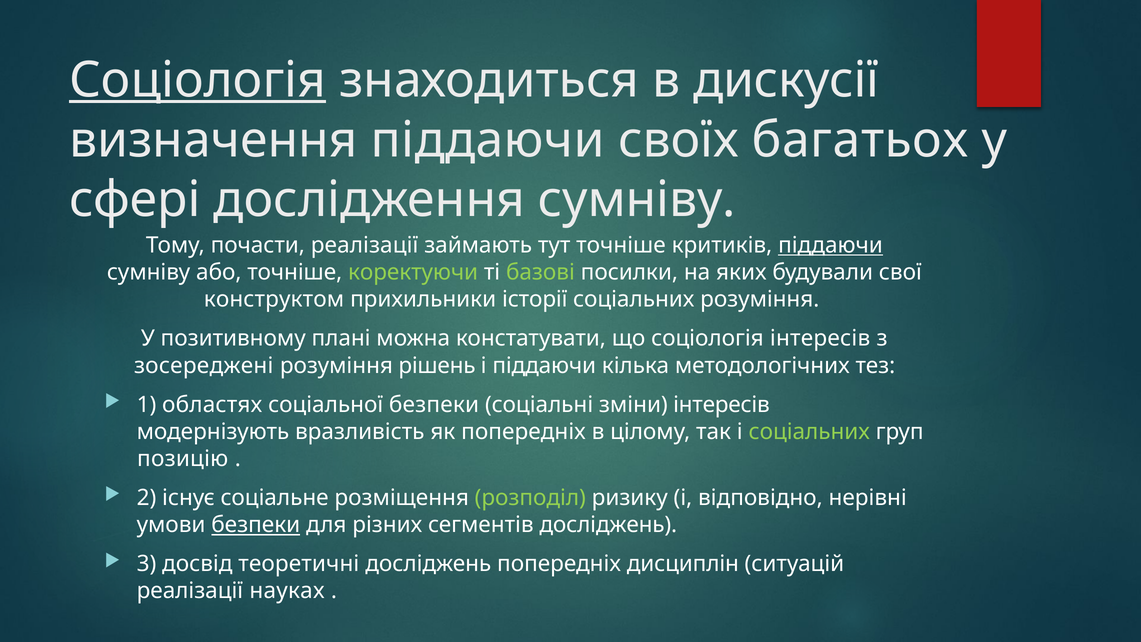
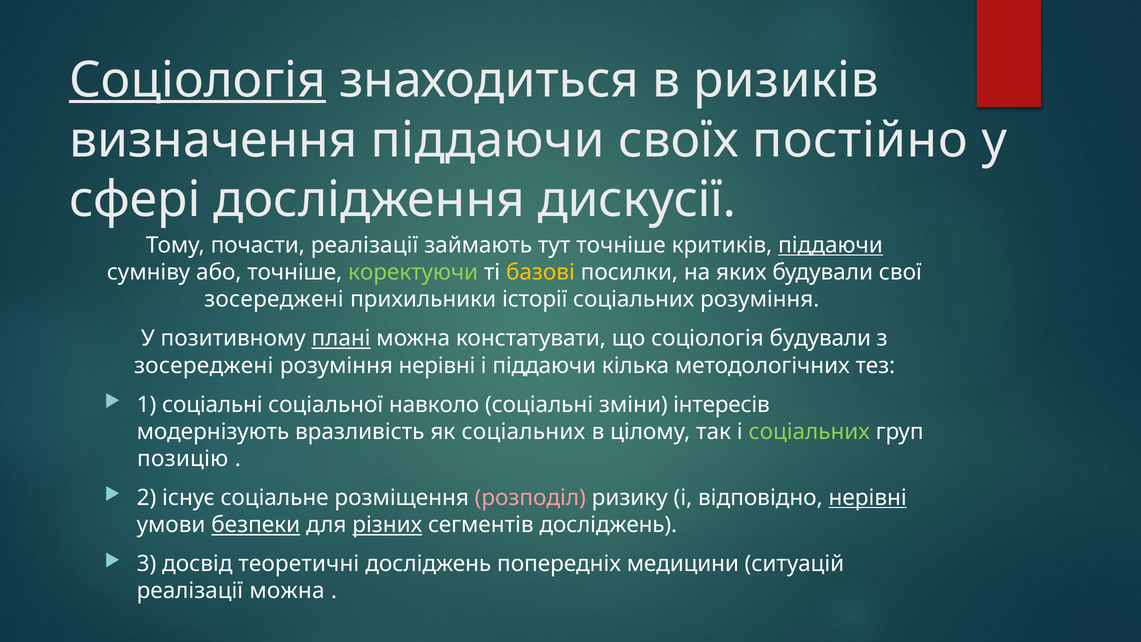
дискусії: дискусії -> ризиків (786, 80)
багатьох: багатьох -> постійно (860, 140)
дослідження сумніву: сумніву -> дискусії (637, 200)
базові colour: light green -> yellow (540, 272)
конструктом: конструктом -> зосереджені (274, 299)
плані underline: none -> present (341, 338)
соціологія інтересів: інтересів -> будували (820, 338)
розуміння рішень: рішень -> нерівні (437, 366)
1 областях: областях -> соціальні (212, 404)
соціальної безпеки: безпеки -> навколо (434, 404)
як попередніх: попередніх -> соціальних (523, 432)
розподіл colour: light green -> pink (530, 498)
нерівні underline: none -> present (868, 498)
різних underline: none -> present (387, 525)
дисциплін: дисциплін -> медицини (683, 564)
реалізації науках: науках -> можна (287, 591)
